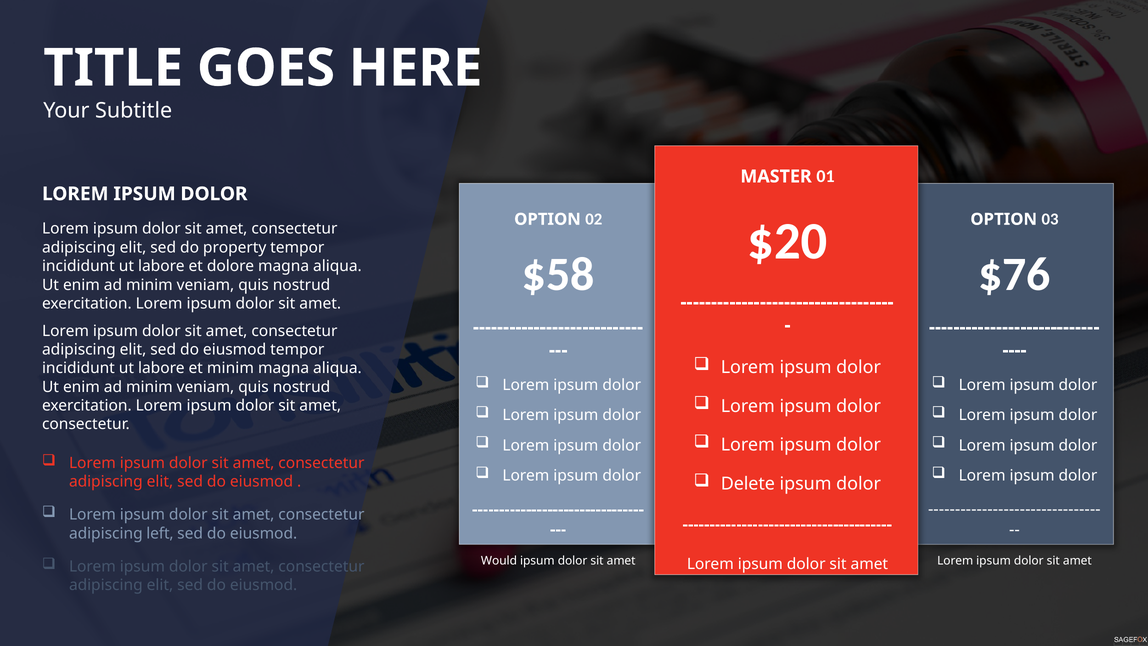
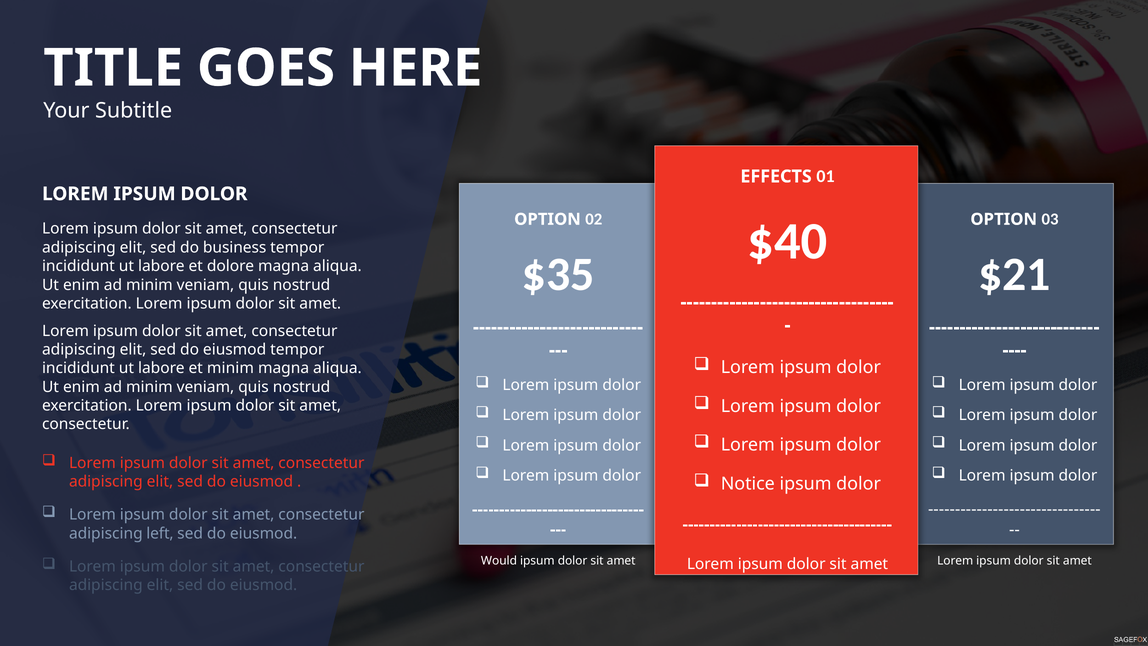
MASTER: MASTER -> EFFECTS (776, 176)
$20: $20 -> $40 (787, 241)
property: property -> business (235, 247)
$58: $58 -> $35 (558, 275)
$76: $76 -> $21 (1014, 275)
Delete: Delete -> Notice (748, 483)
